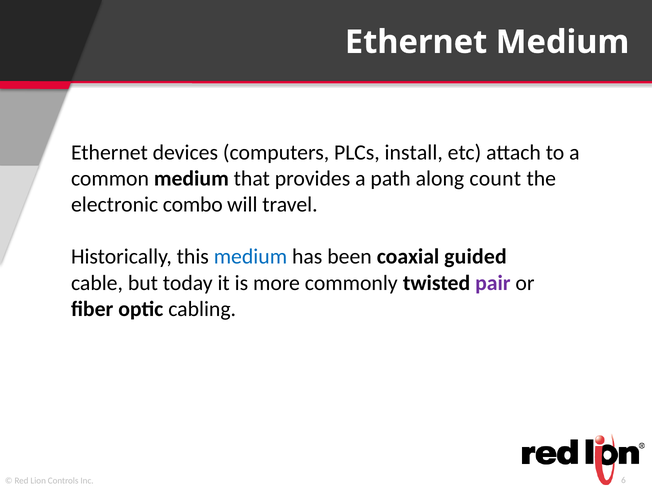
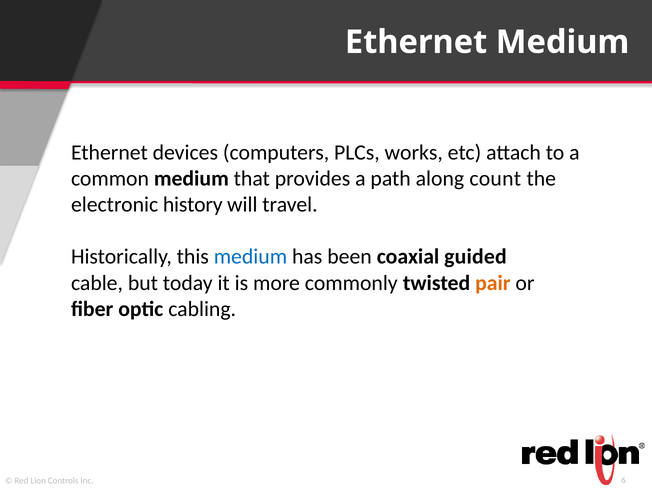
install: install -> works (414, 152)
combo: combo -> history (193, 205)
pair colour: purple -> orange (493, 283)
